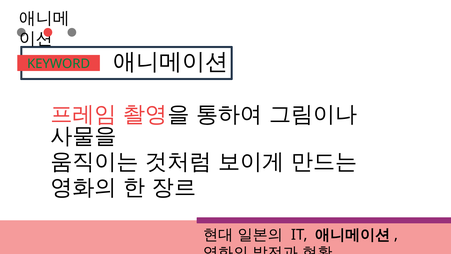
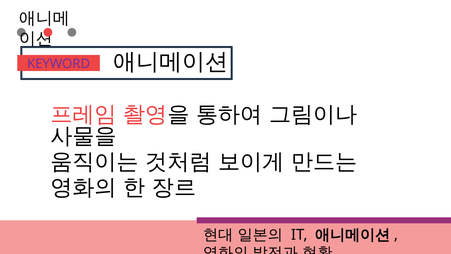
KEYWORD colour: green -> purple (59, 64)
